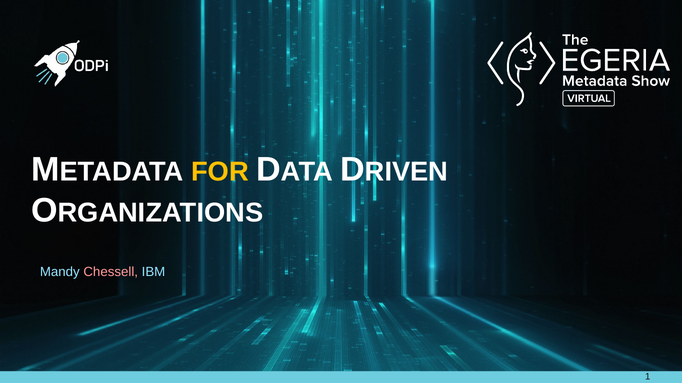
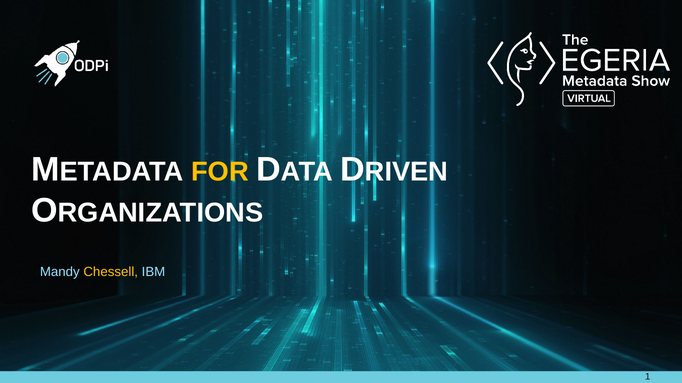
Chessell colour: pink -> yellow (111, 272)
